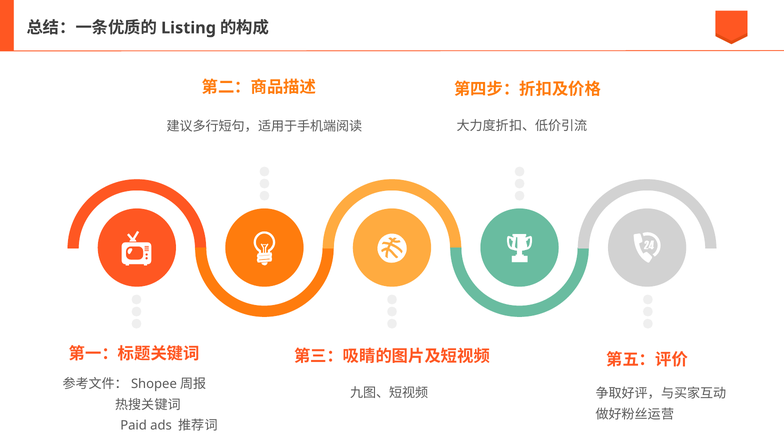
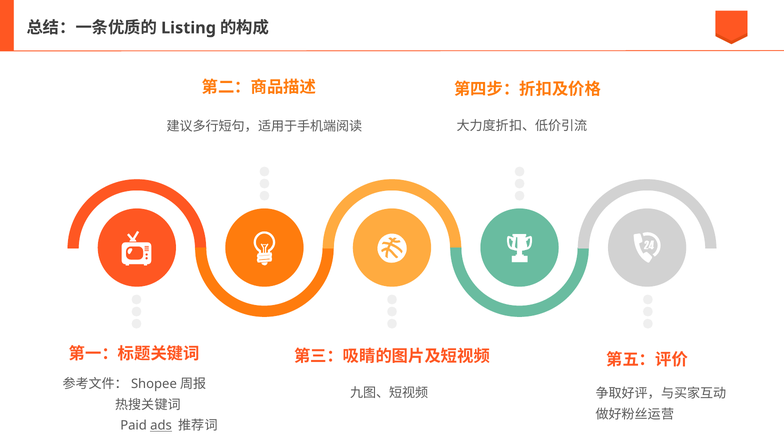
ads underline: none -> present (161, 426)
